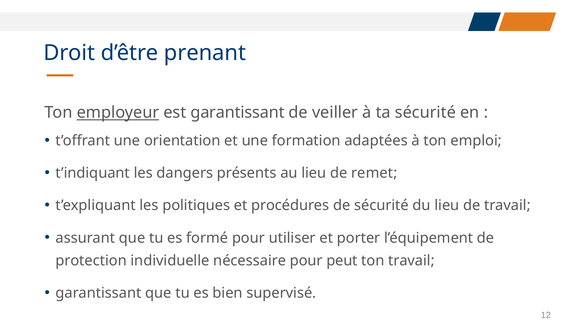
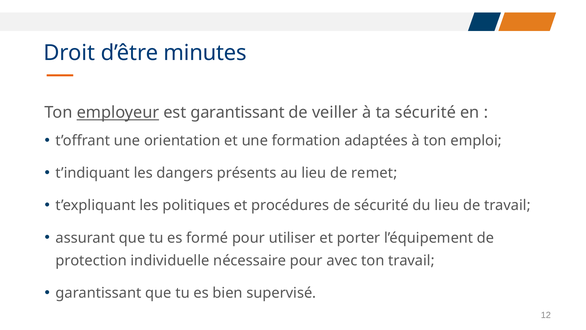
prenant: prenant -> minutes (205, 53)
peut: peut -> avec (342, 260)
